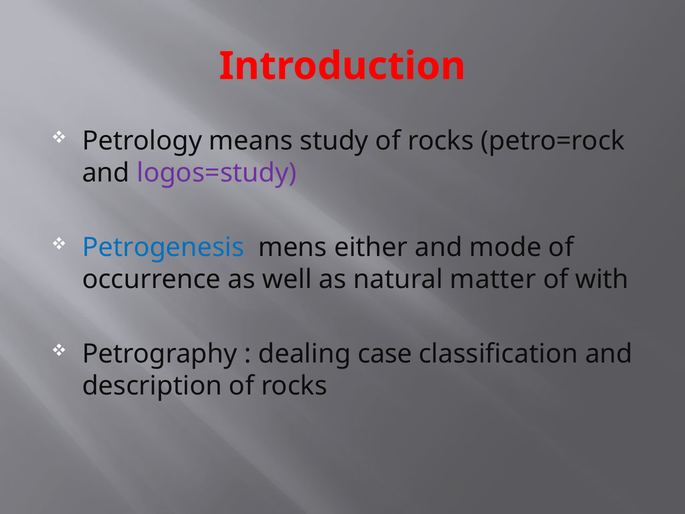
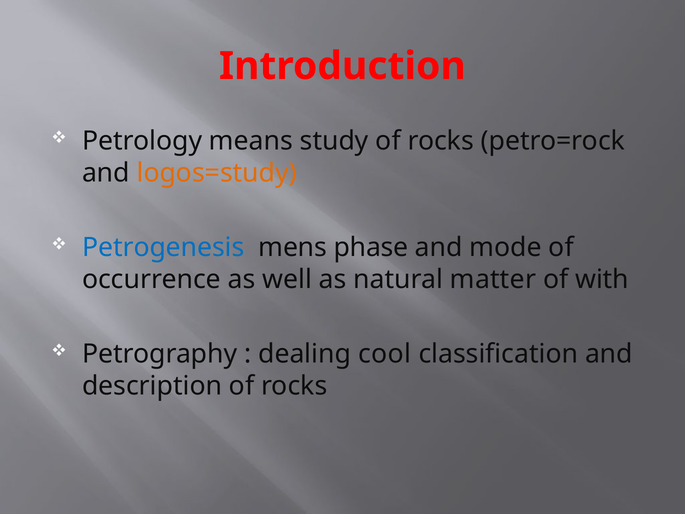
logos=study colour: purple -> orange (217, 173)
either: either -> phase (371, 247)
case: case -> cool (385, 354)
